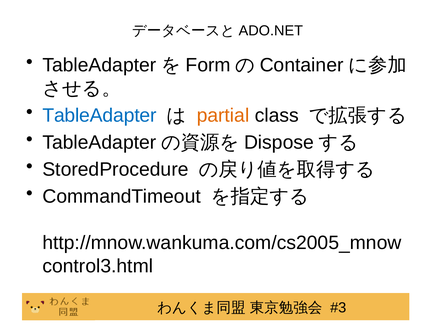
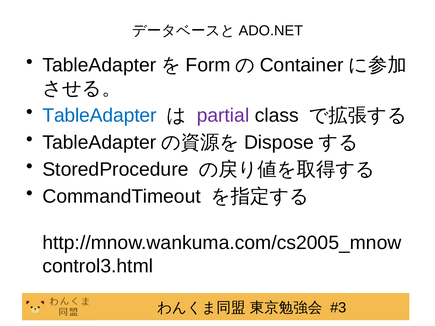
partial colour: orange -> purple (223, 115)
